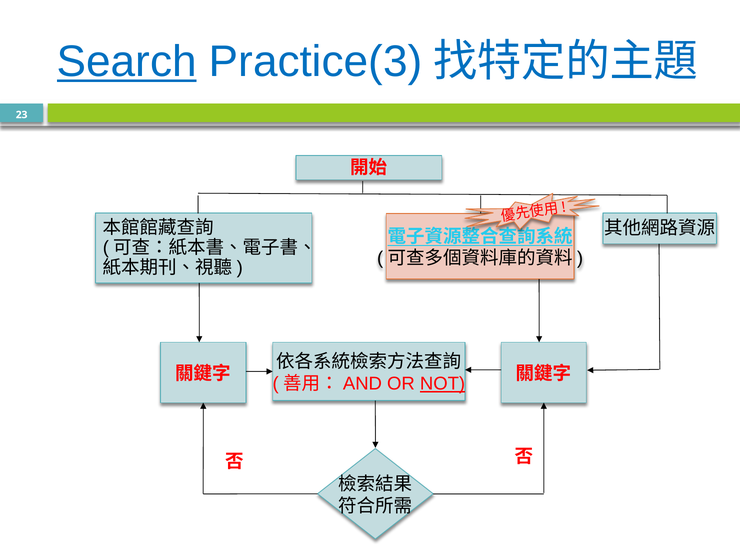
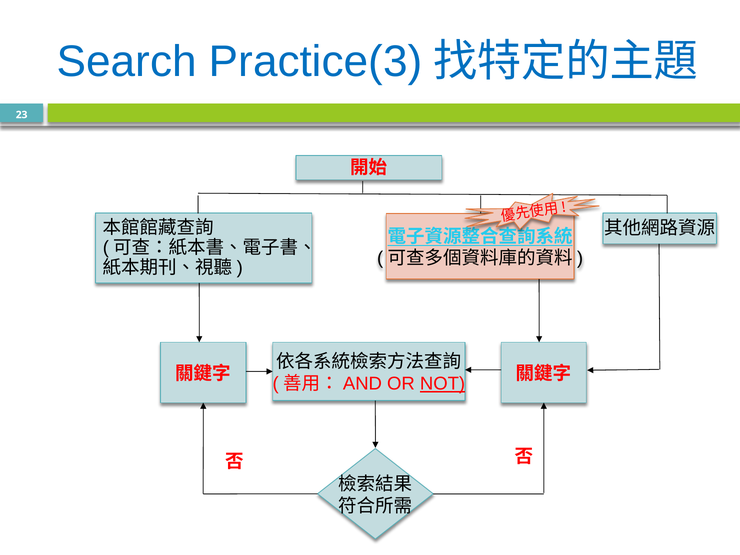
Search underline: present -> none (127, 62)
